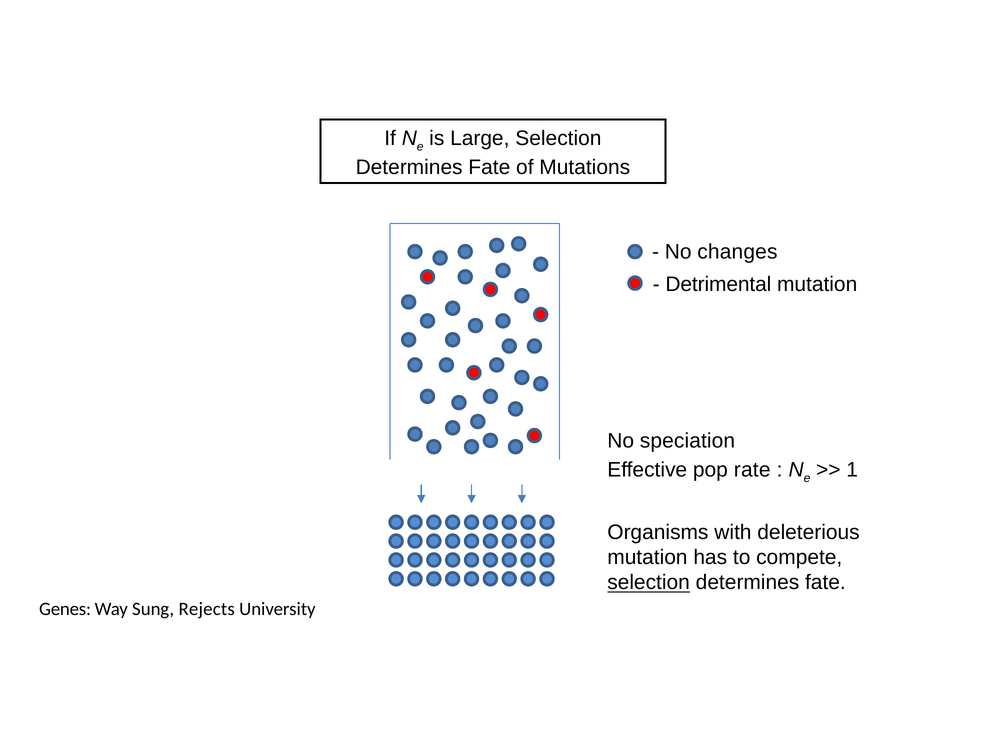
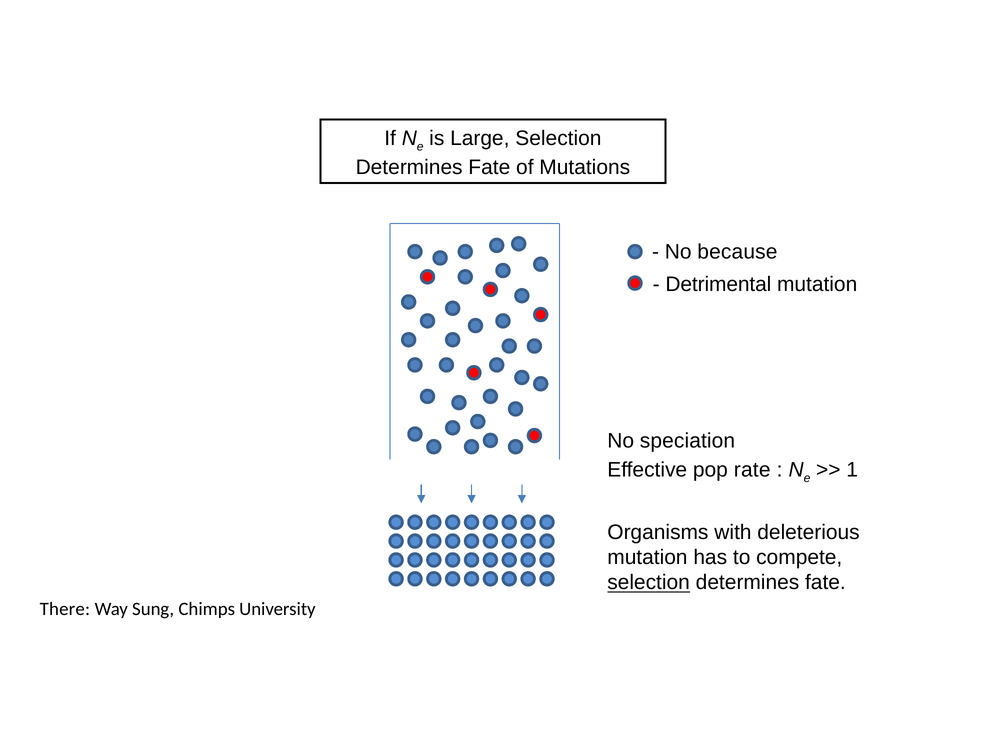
changes: changes -> because (737, 252)
Genes: Genes -> There (65, 609)
Rejects: Rejects -> Chimps (207, 609)
